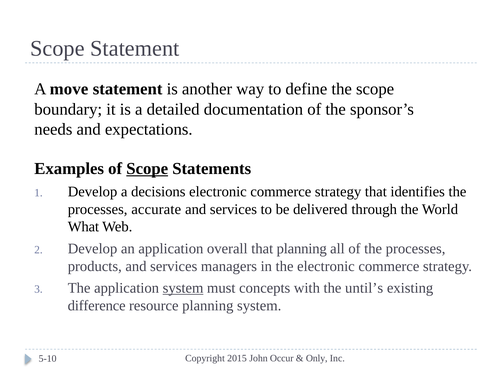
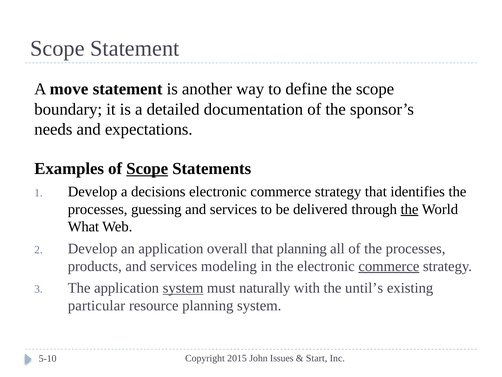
accurate: accurate -> guessing (156, 209)
the underline: none -> present (410, 209)
managers: managers -> modeling (229, 266)
commerce underline: none -> present (389, 266)
concepts: concepts -> naturally (265, 288)
difference: difference -> particular (97, 305)
Occur: Occur -> Issues (282, 358)
Only: Only -> Start (317, 358)
